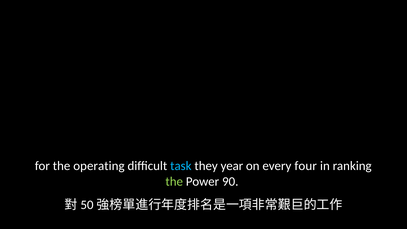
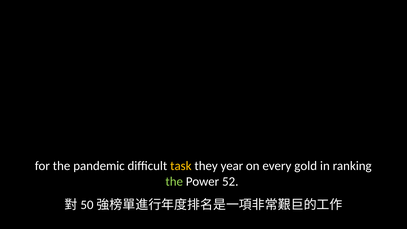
operating: operating -> pandemic (99, 166)
task colour: light blue -> yellow (181, 166)
four: four -> gold (306, 166)
90: 90 -> 52 (230, 181)
